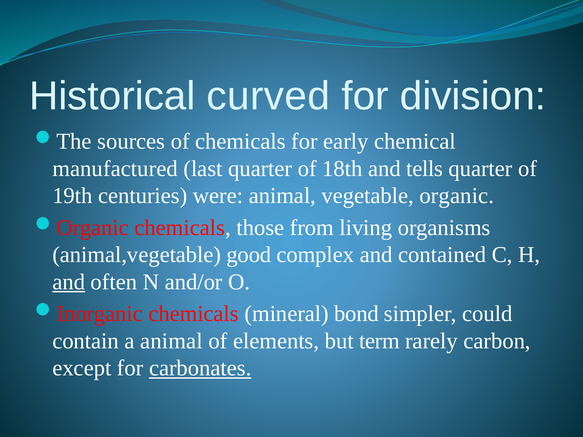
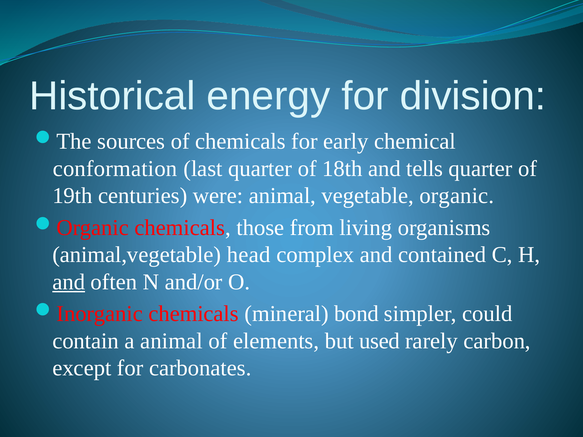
curved: curved -> energy (268, 96)
manufactured: manufactured -> conformation (115, 169)
good: good -> head (249, 255)
term: term -> used (380, 341)
carbonates underline: present -> none (200, 368)
